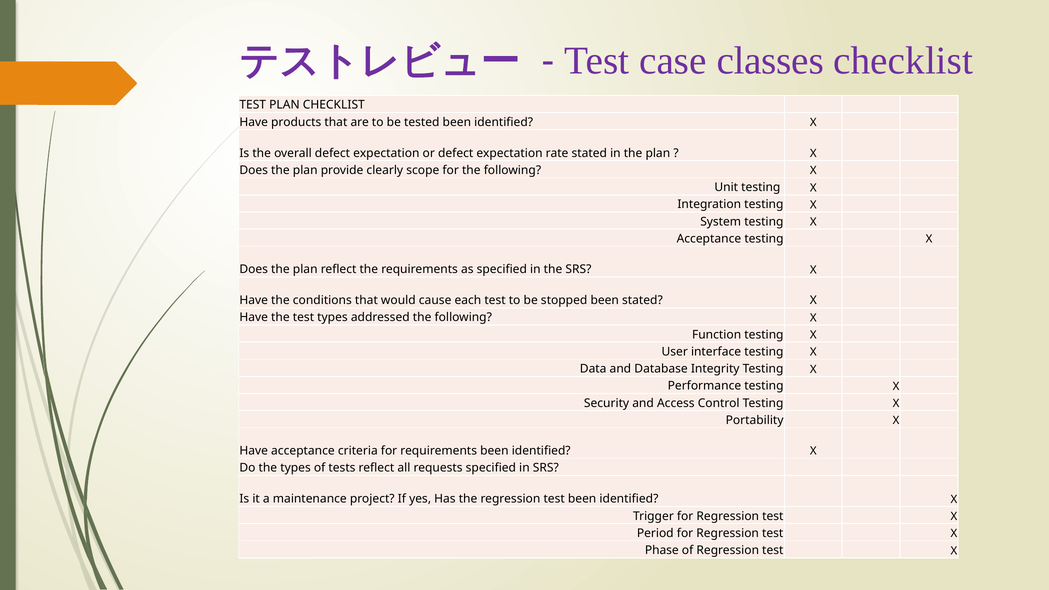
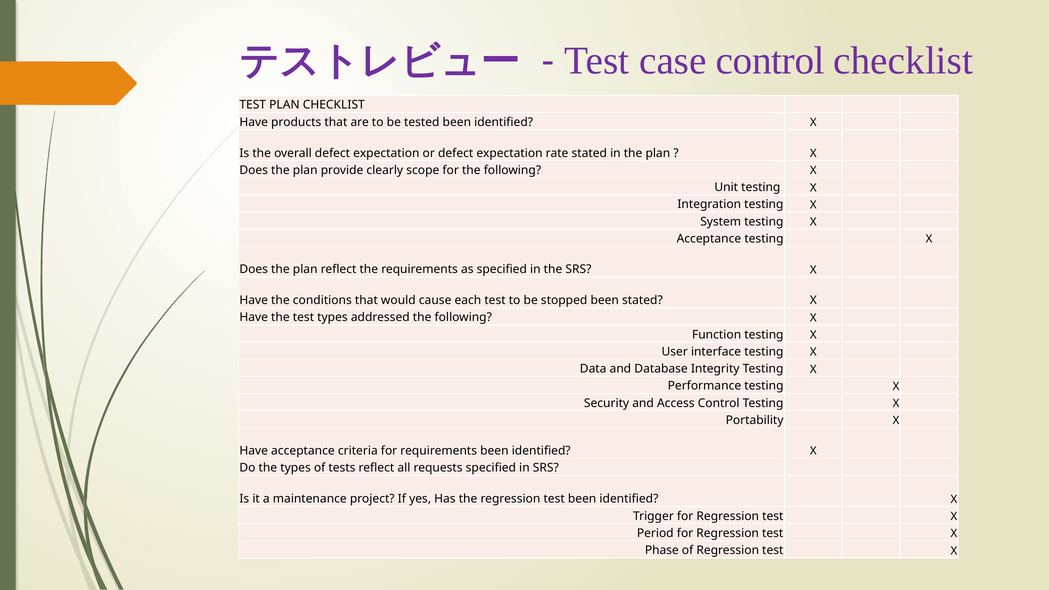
case classes: classes -> control (770, 61)
